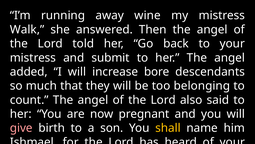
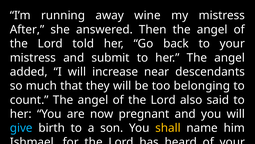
Walk: Walk -> After (27, 29)
bore: bore -> near (157, 72)
give colour: pink -> light blue (21, 128)
